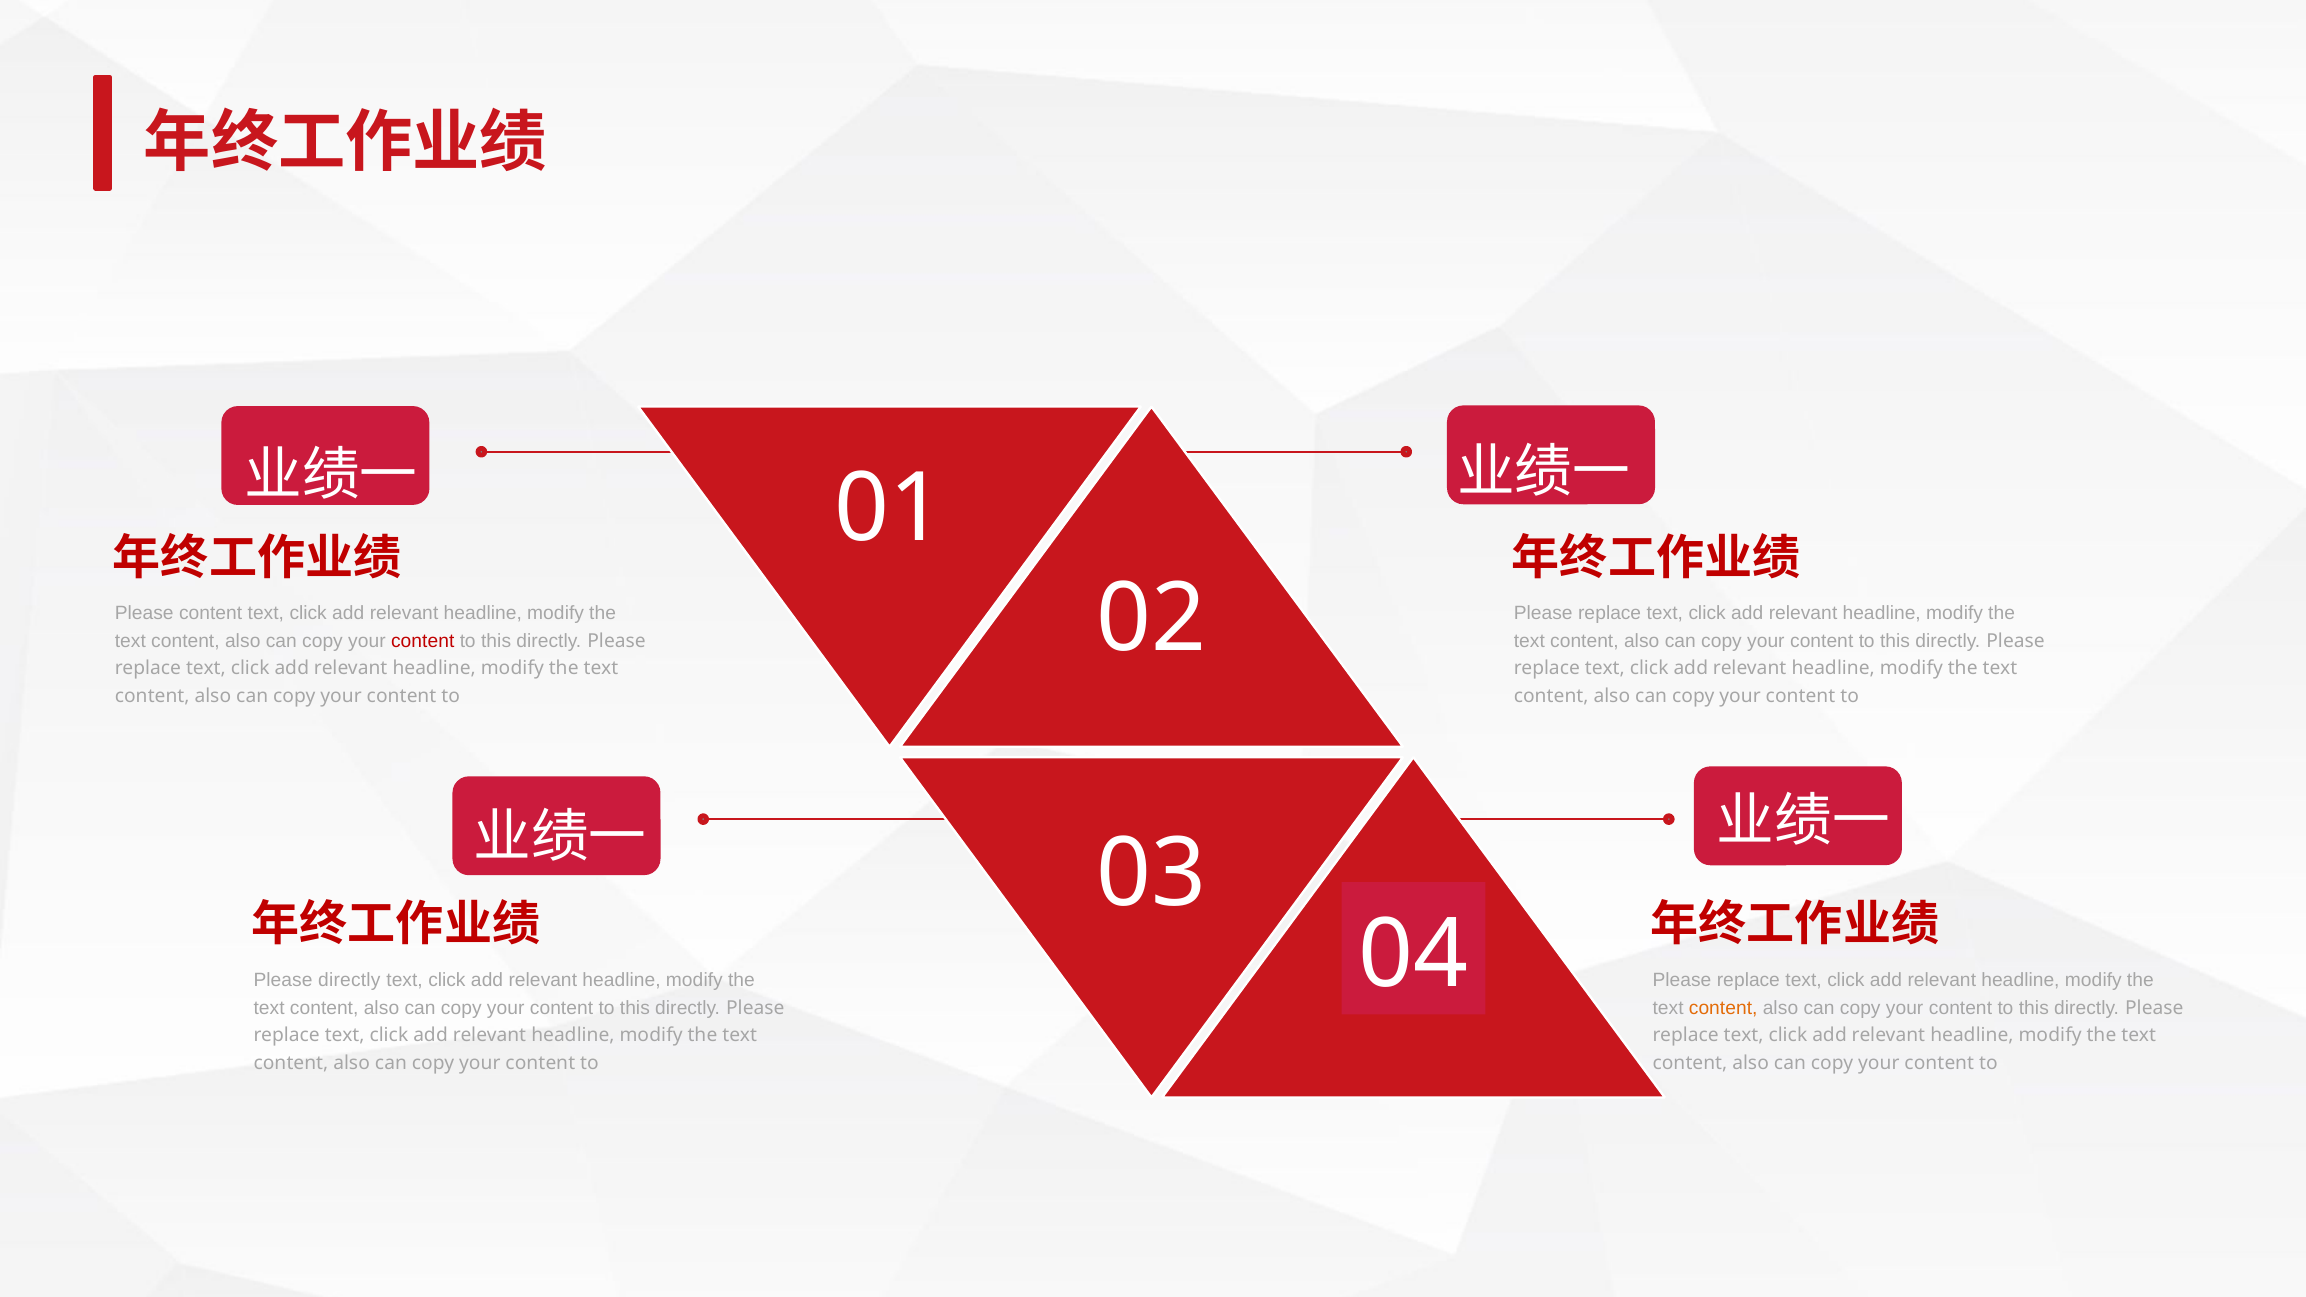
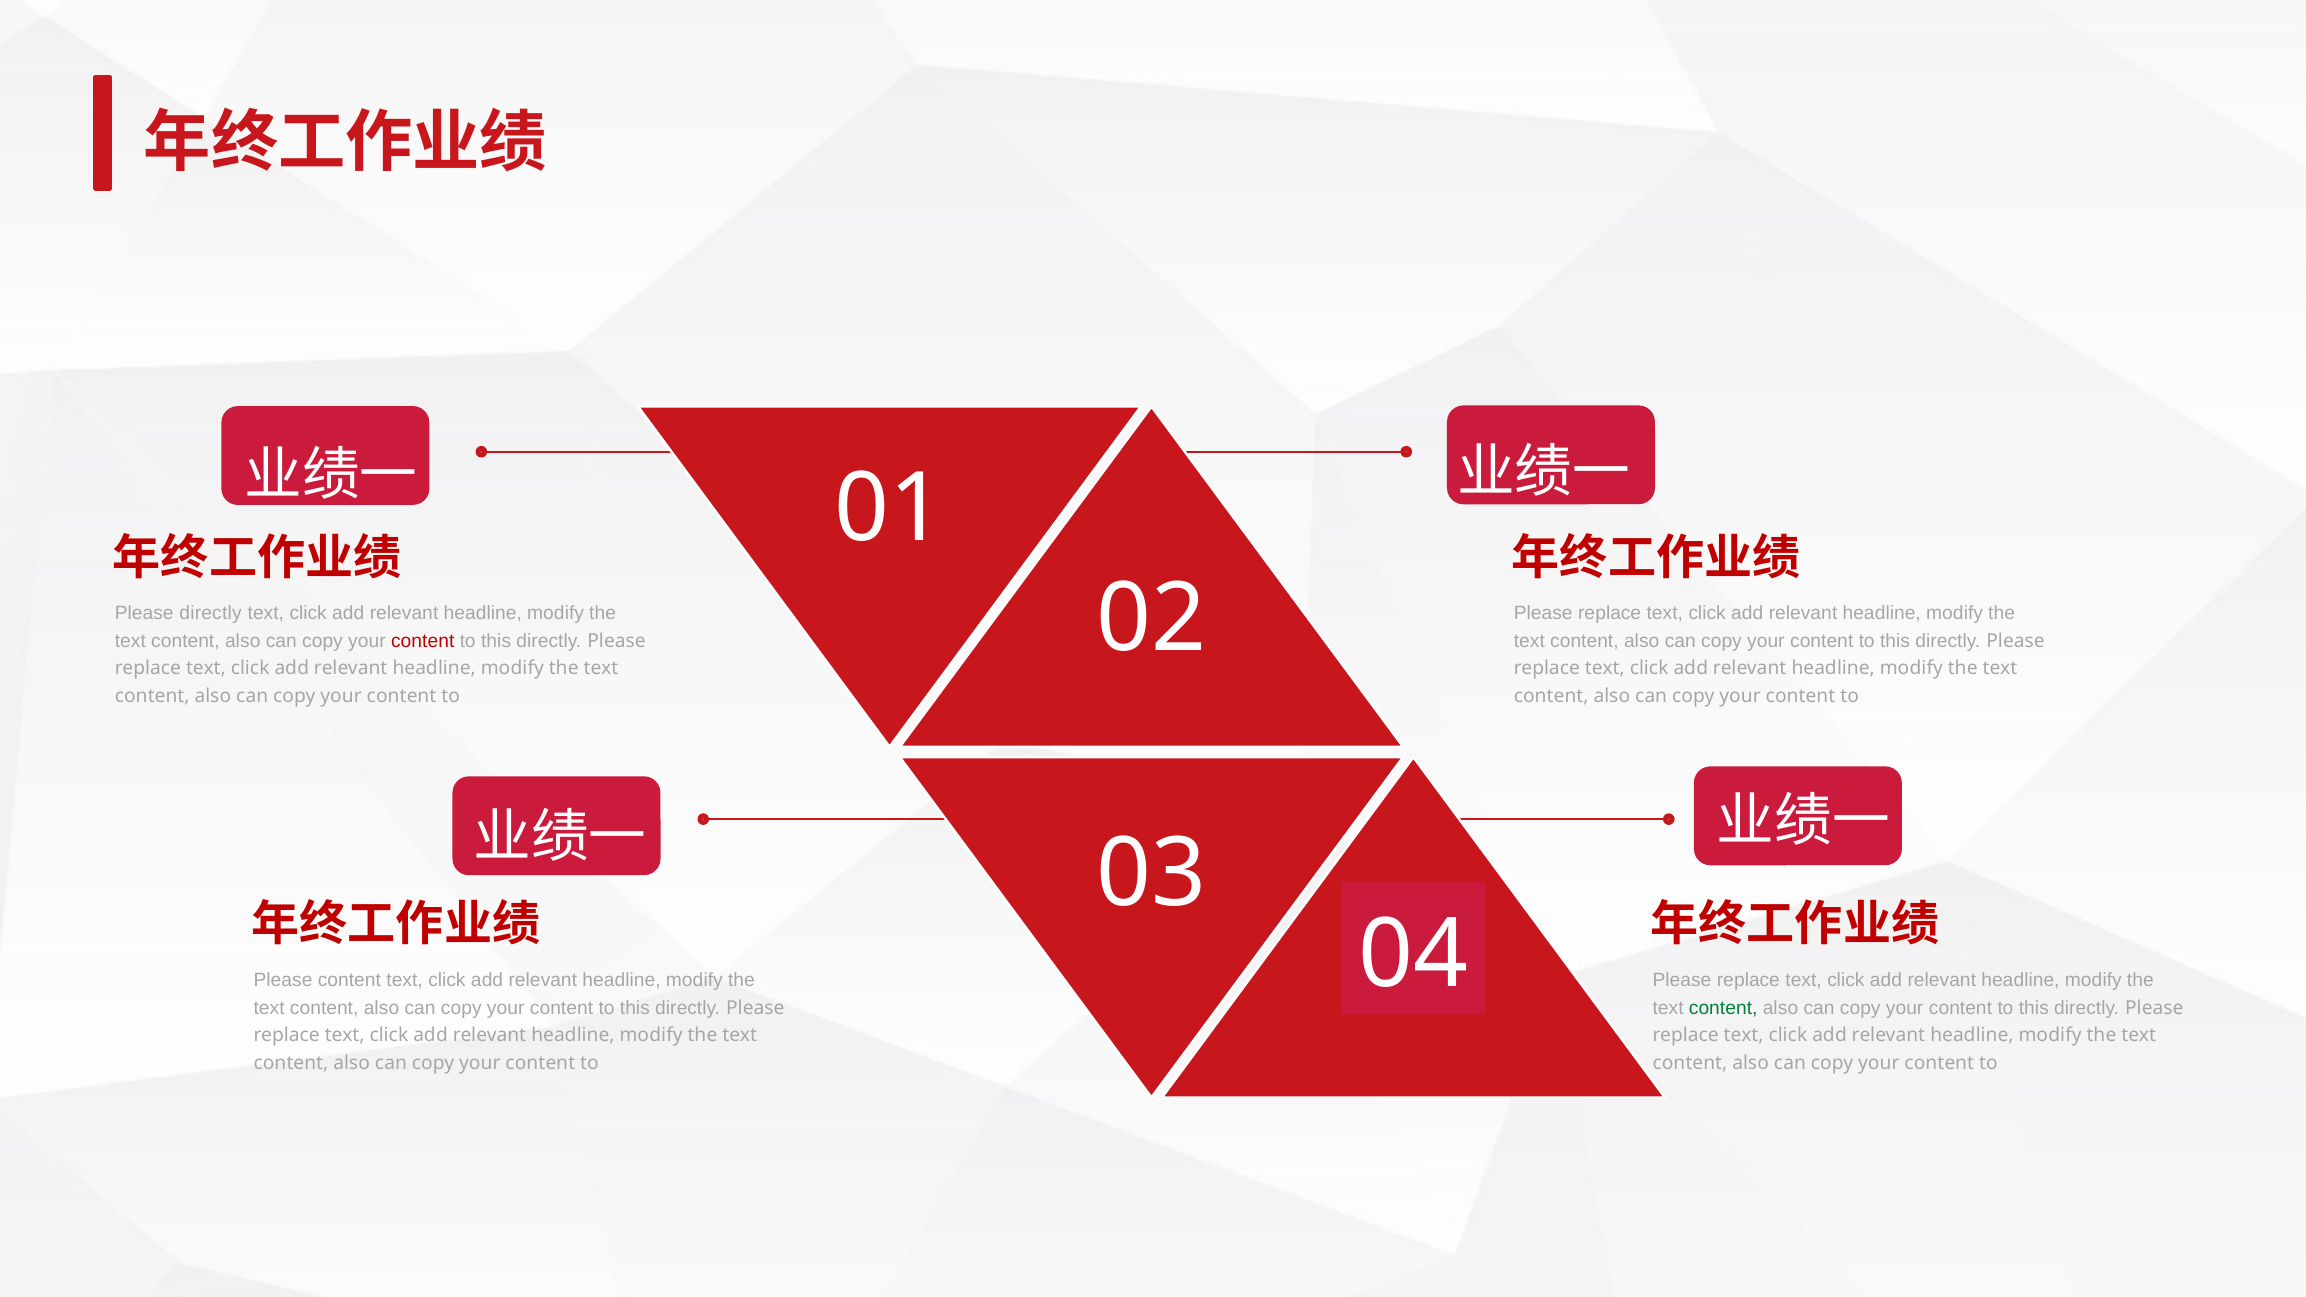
Please content: content -> directly (211, 613)
Please directly: directly -> content (349, 980)
content colour: orange -> green (1723, 1008)
